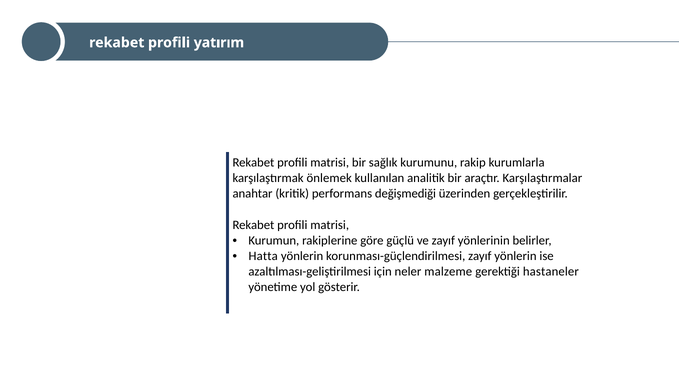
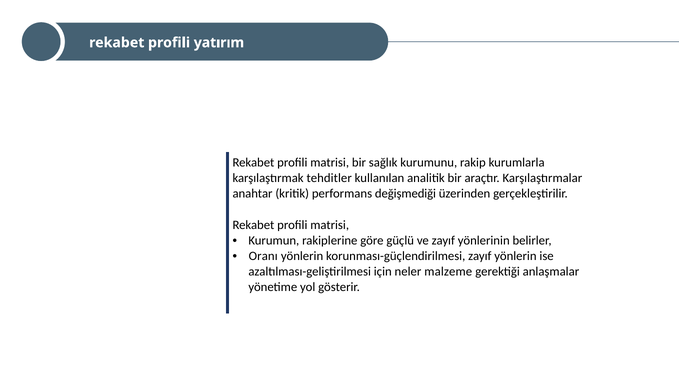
önlemek: önlemek -> tehditler (329, 178)
Hatta: Hatta -> Oranı (263, 256)
hastaneler: hastaneler -> anlaşmalar (551, 271)
